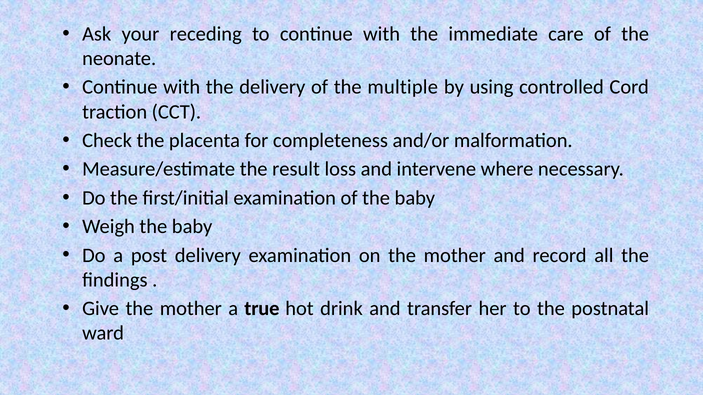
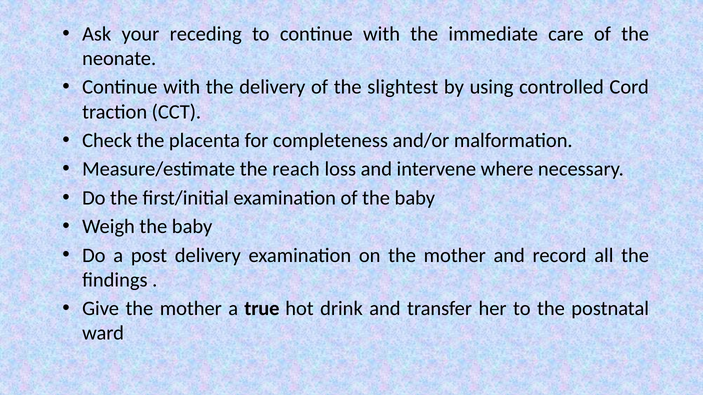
multiple: multiple -> slightest (403, 87)
result: result -> reach (296, 169)
